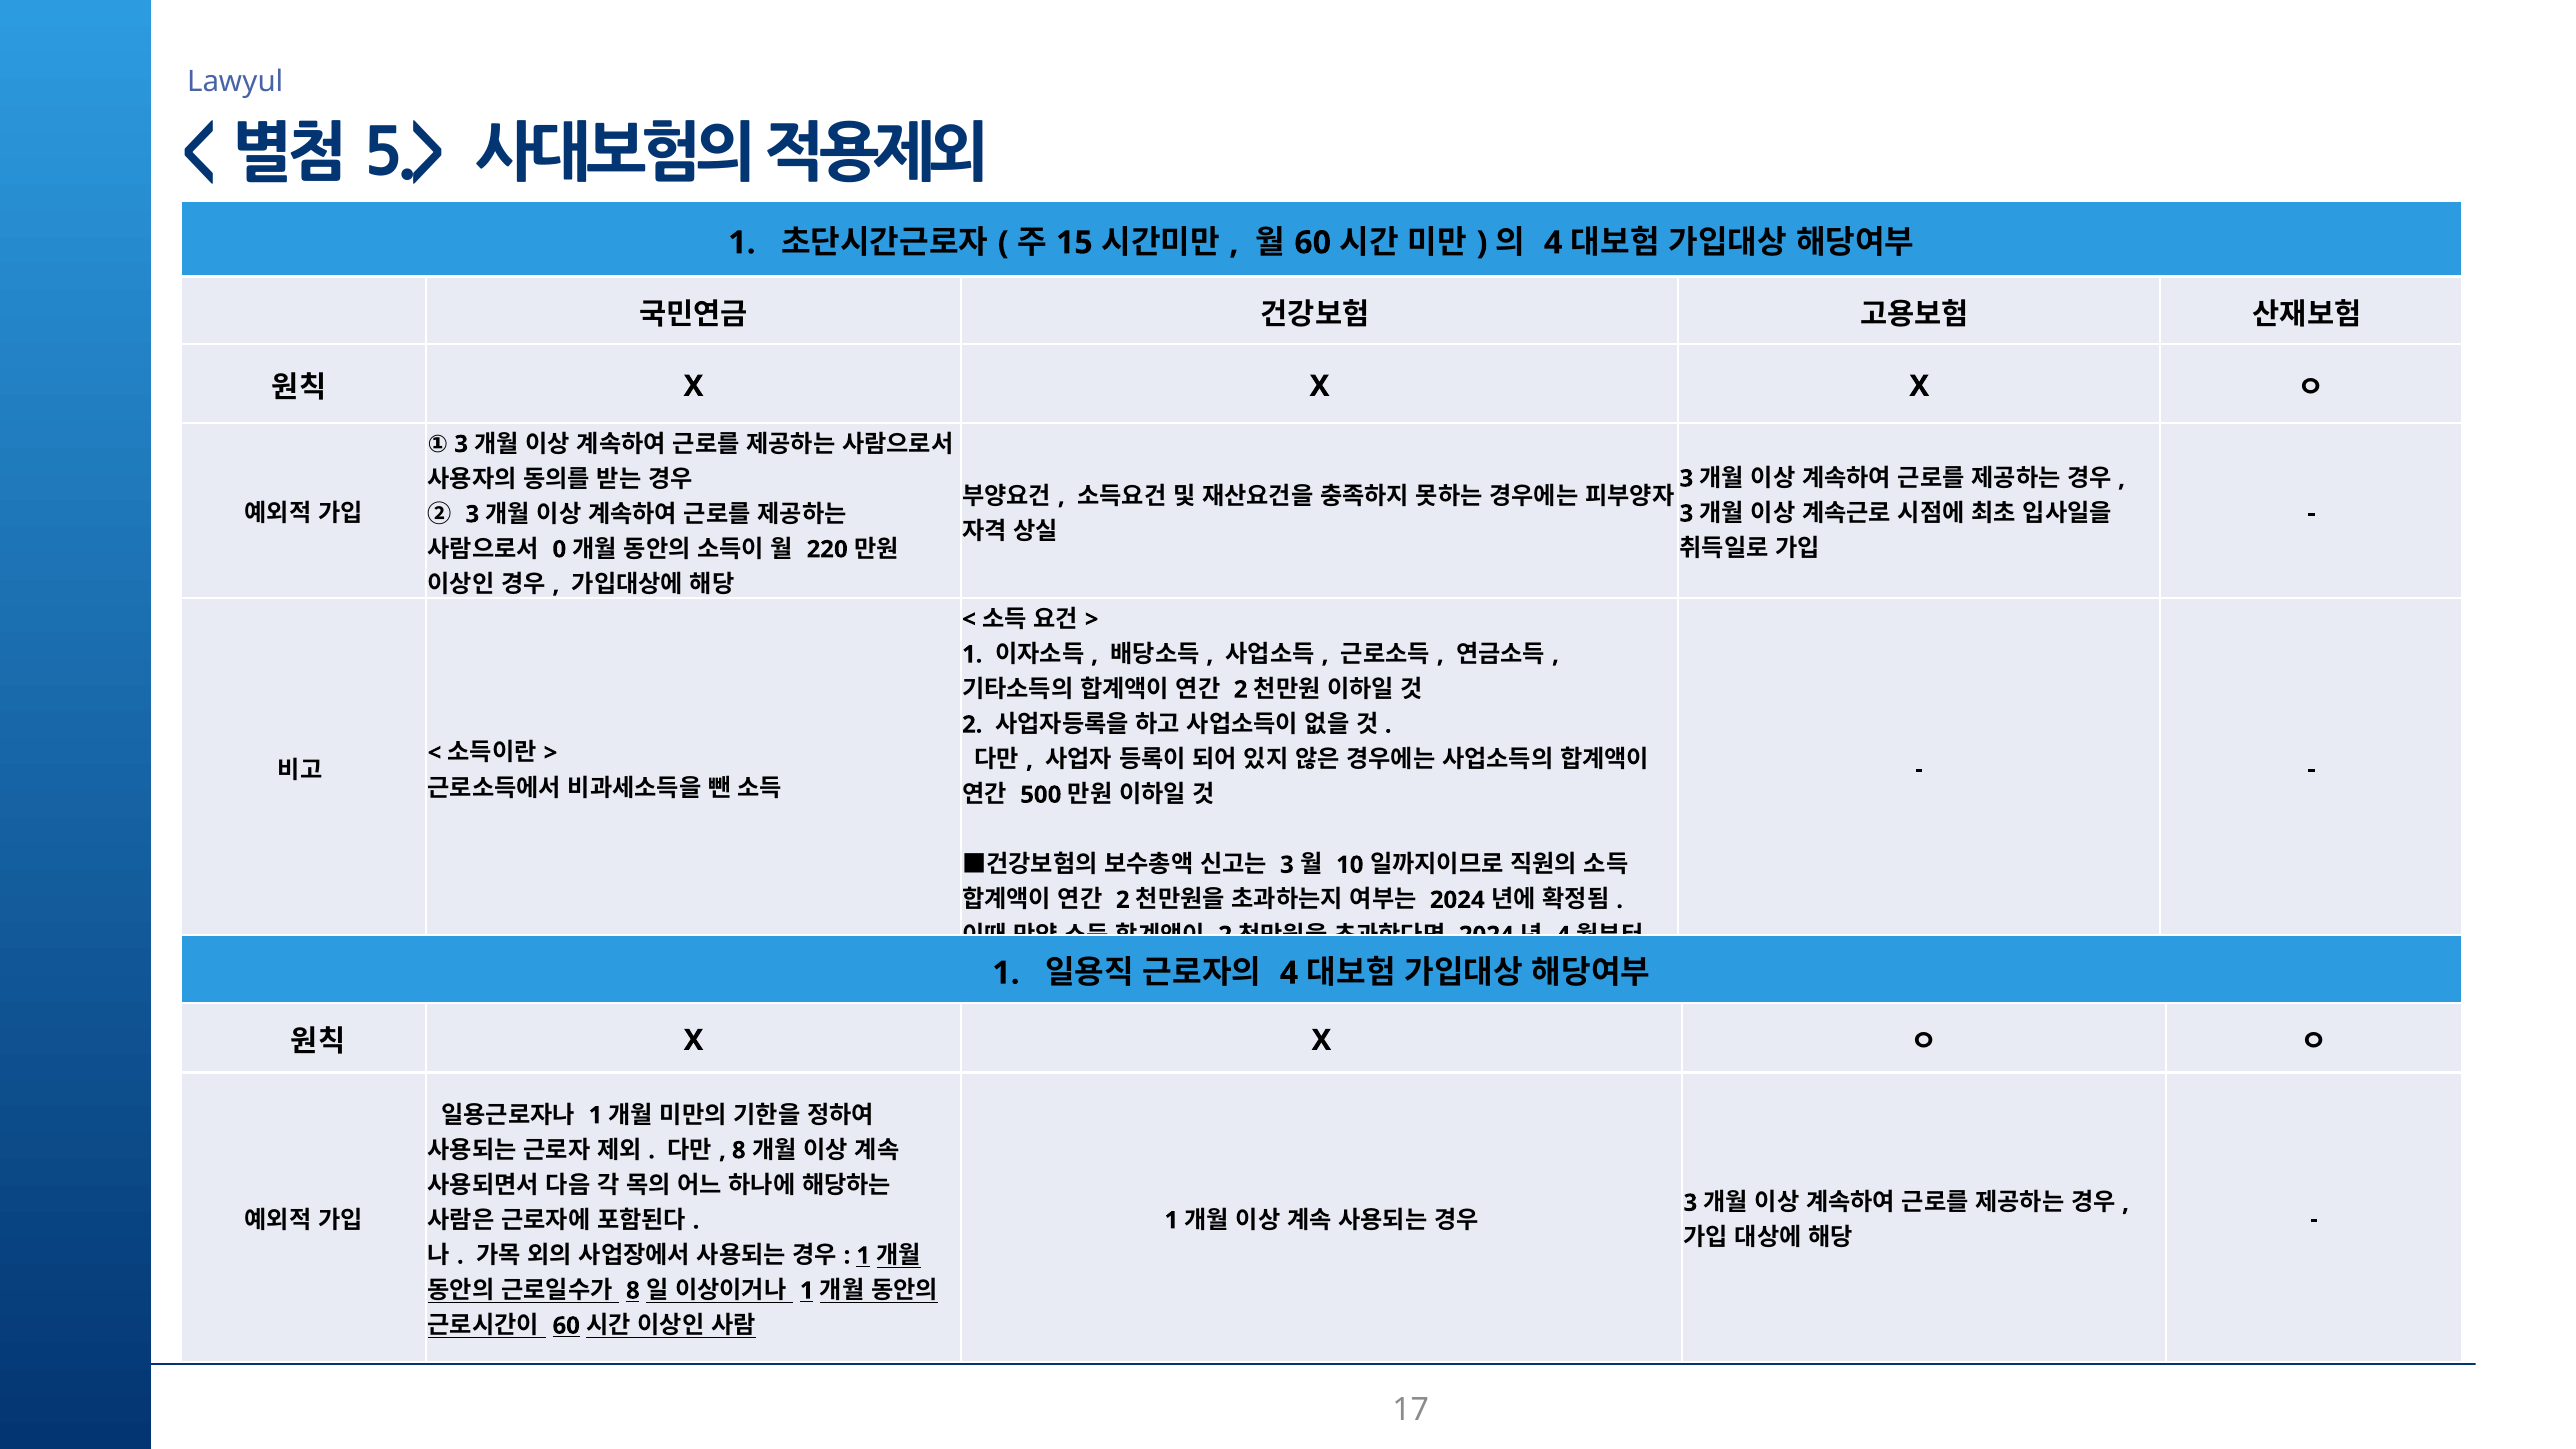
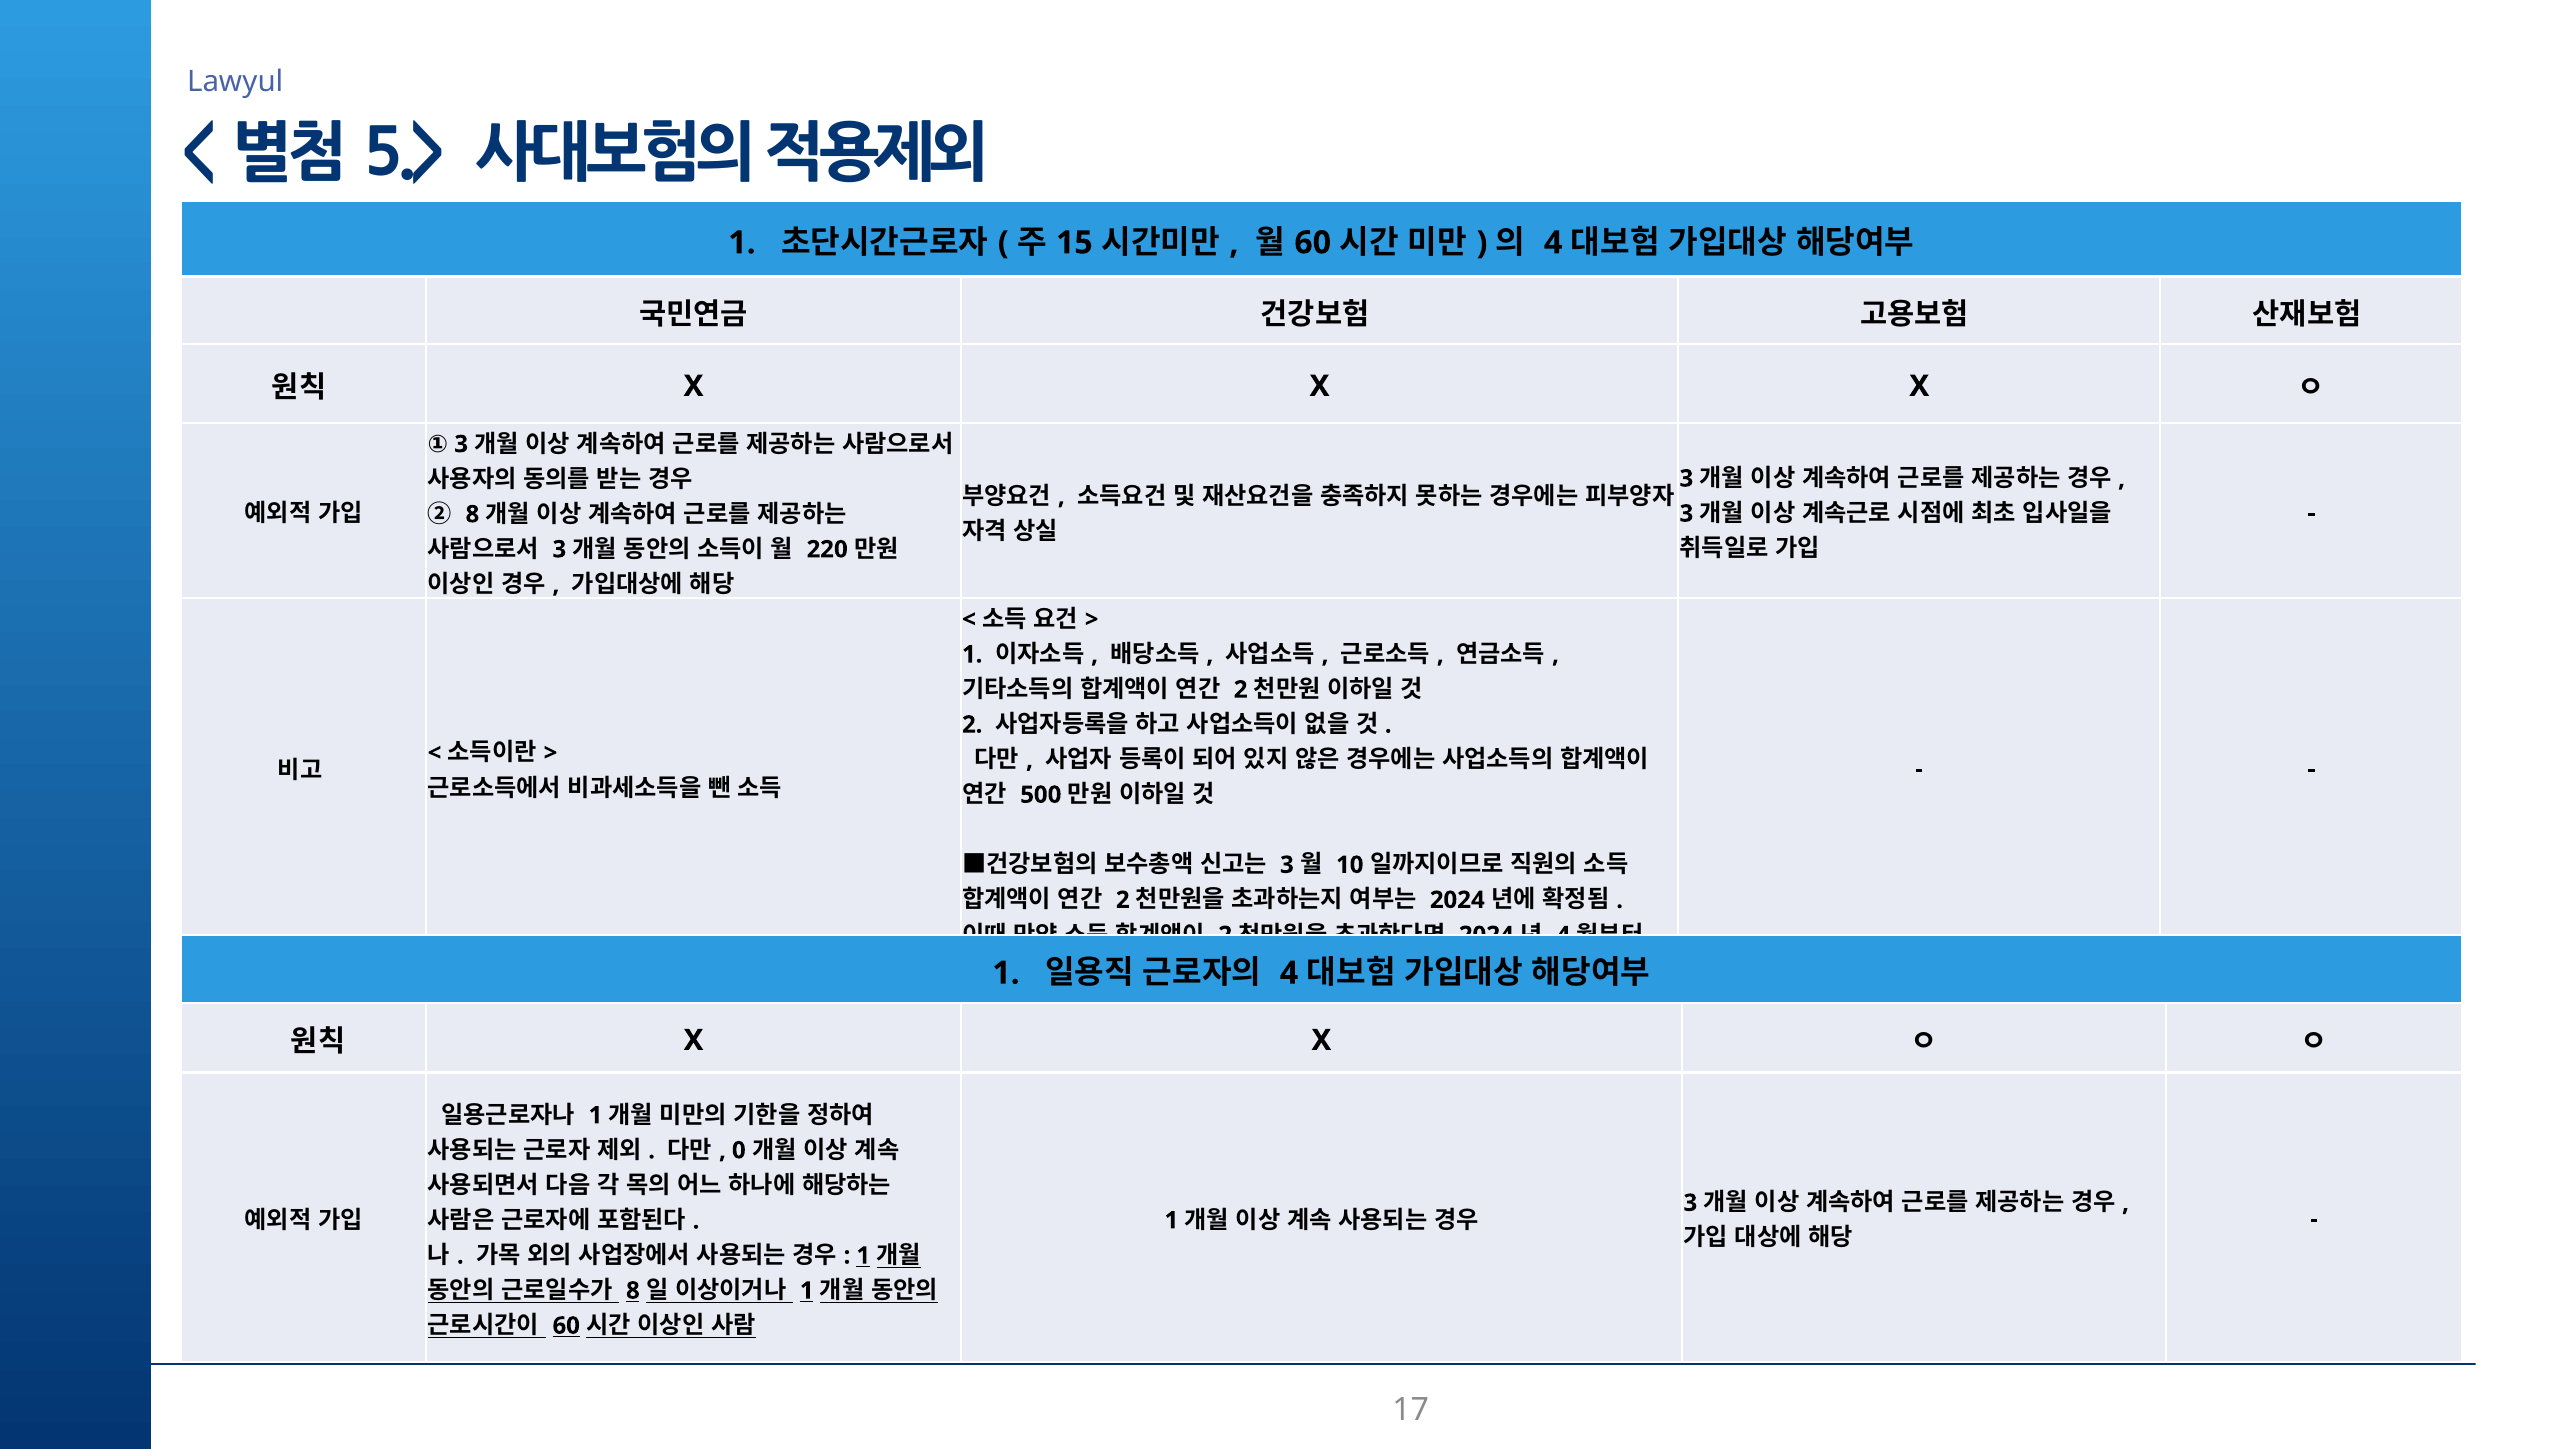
② 3: 3 -> 8 (472, 514)
0: 0 -> 3 (559, 549)
8: 8 -> 0 (739, 1150)
